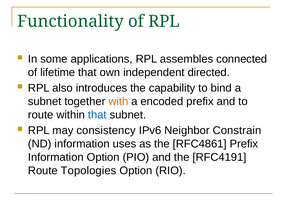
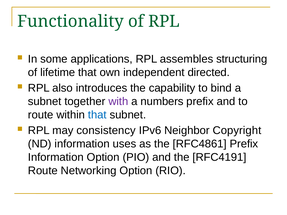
connected: connected -> structuring (242, 59)
with colour: orange -> purple (118, 102)
encoded: encoded -> numbers (162, 102)
Constrain: Constrain -> Copyright (237, 131)
Topologies: Topologies -> Networking (89, 171)
